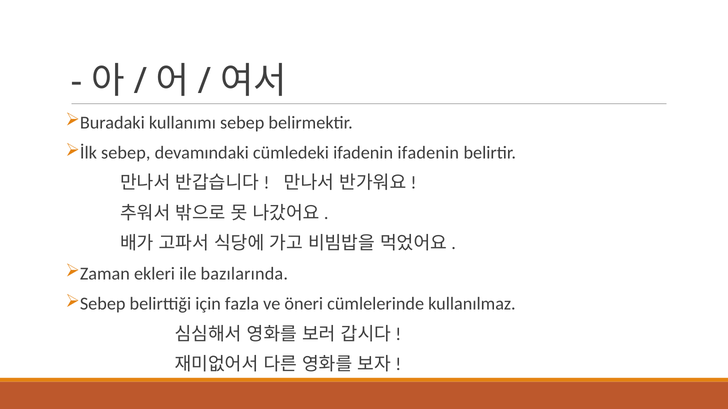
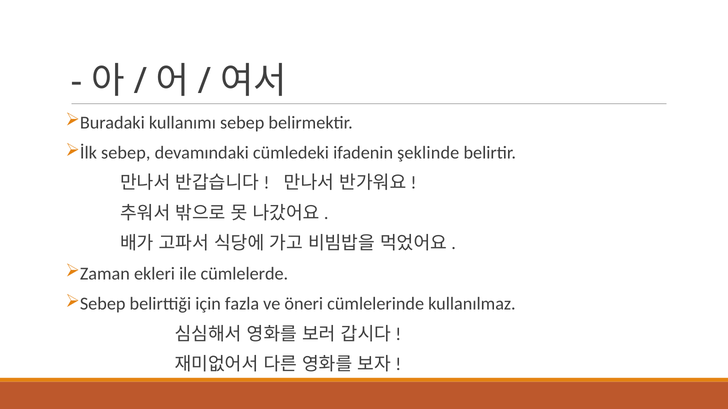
ifadenin ifadenin: ifadenin -> şeklinde (428, 153)
bazılarında: bazılarında -> cümlelerde (244, 274)
